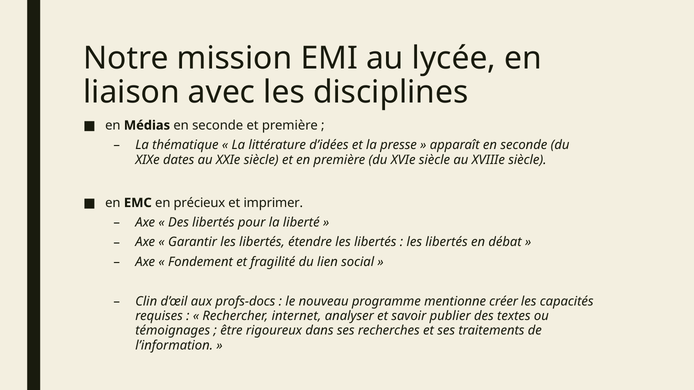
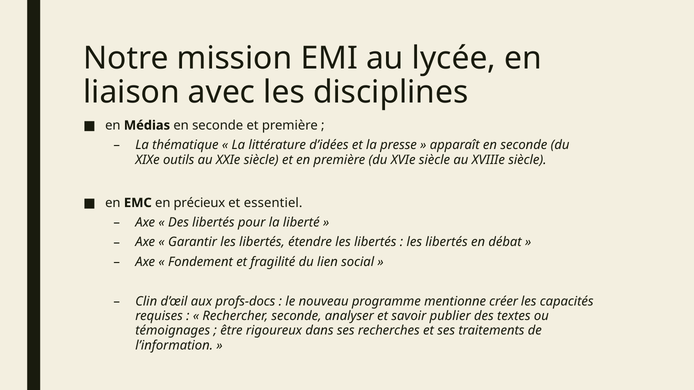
dates: dates -> outils (179, 160)
imprimer: imprimer -> essentiel (273, 203)
Rechercher internet: internet -> seconde (297, 316)
